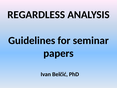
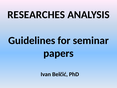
REGARDLESS: REGARDLESS -> RESEARCHES (36, 15)
